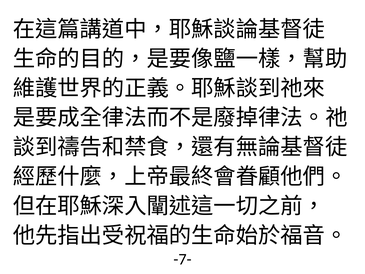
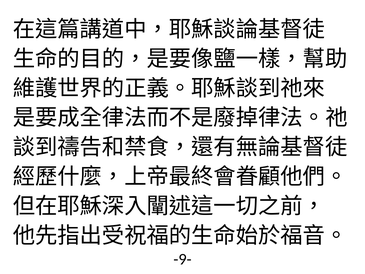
-7-: -7- -> -9- (183, 259)
